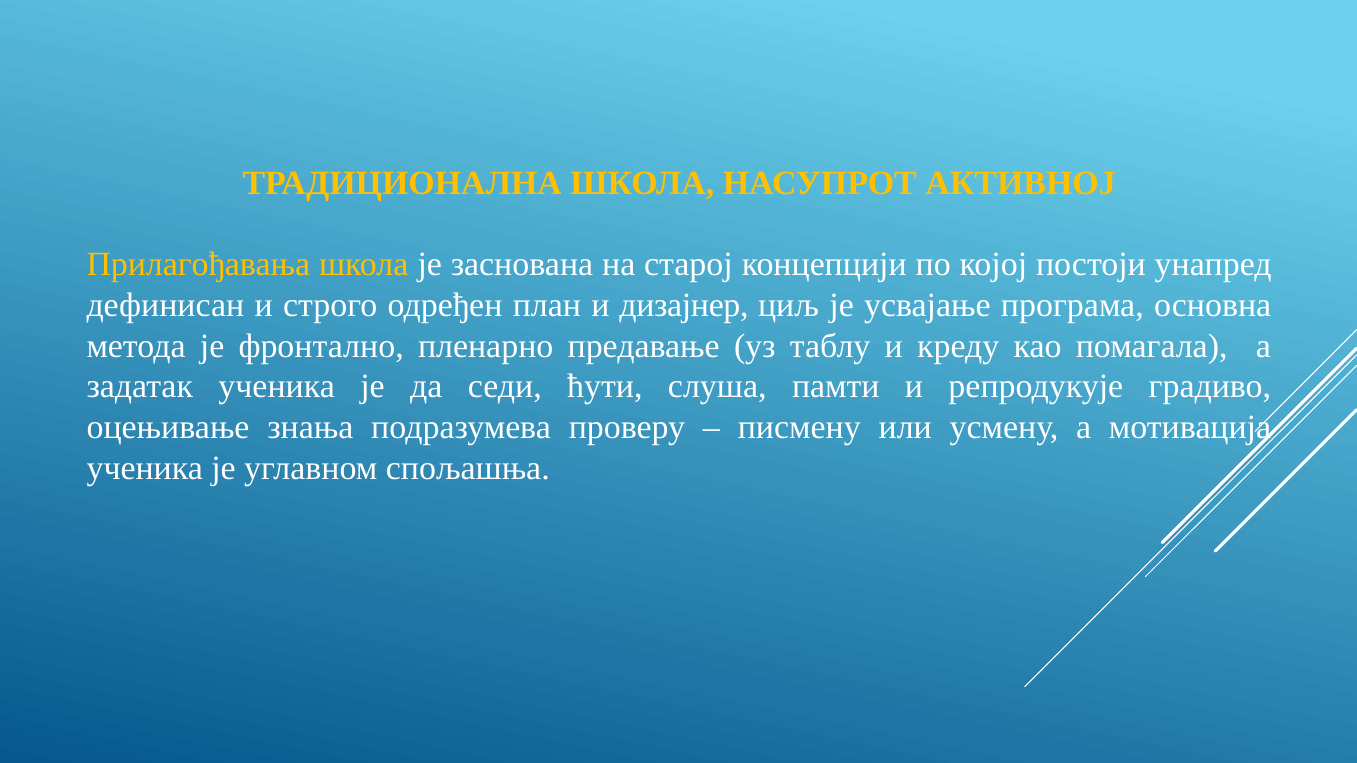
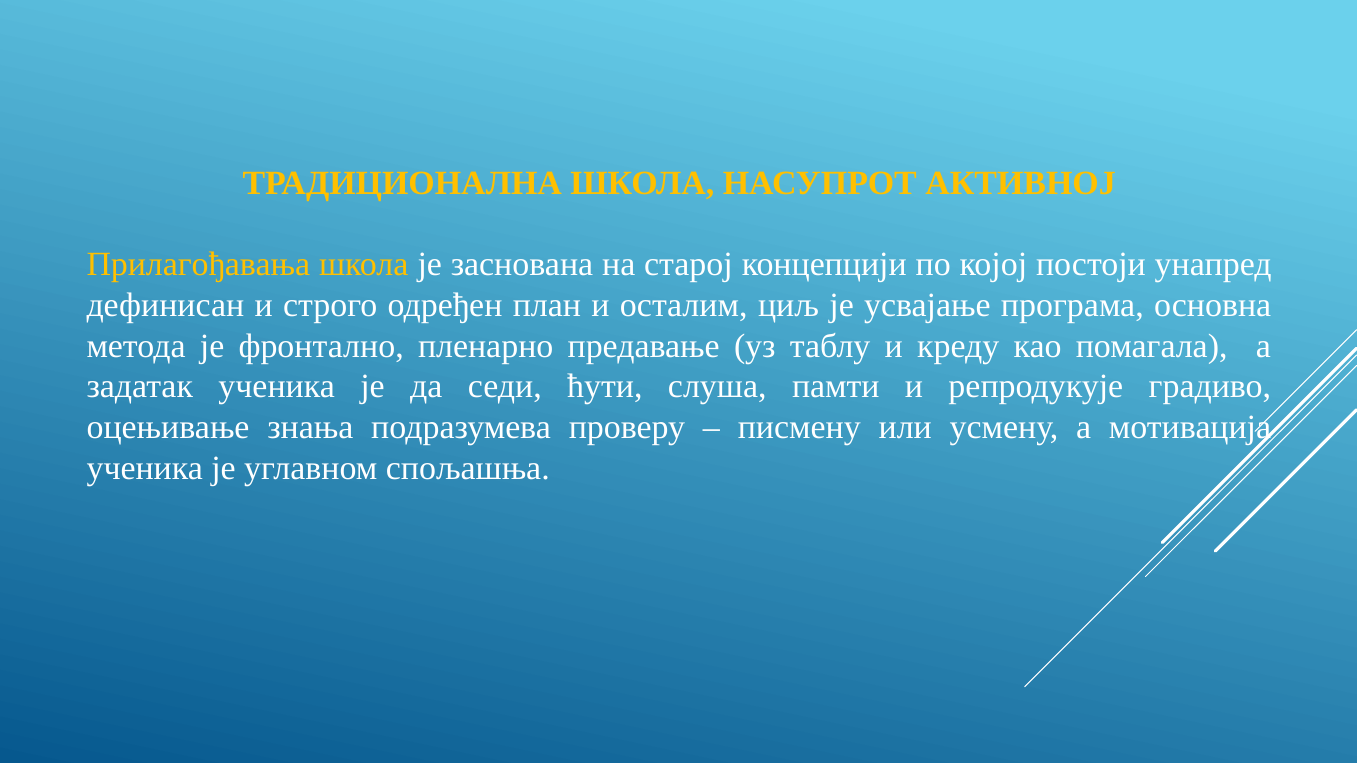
дизајнер: дизајнер -> осталим (684, 305)
